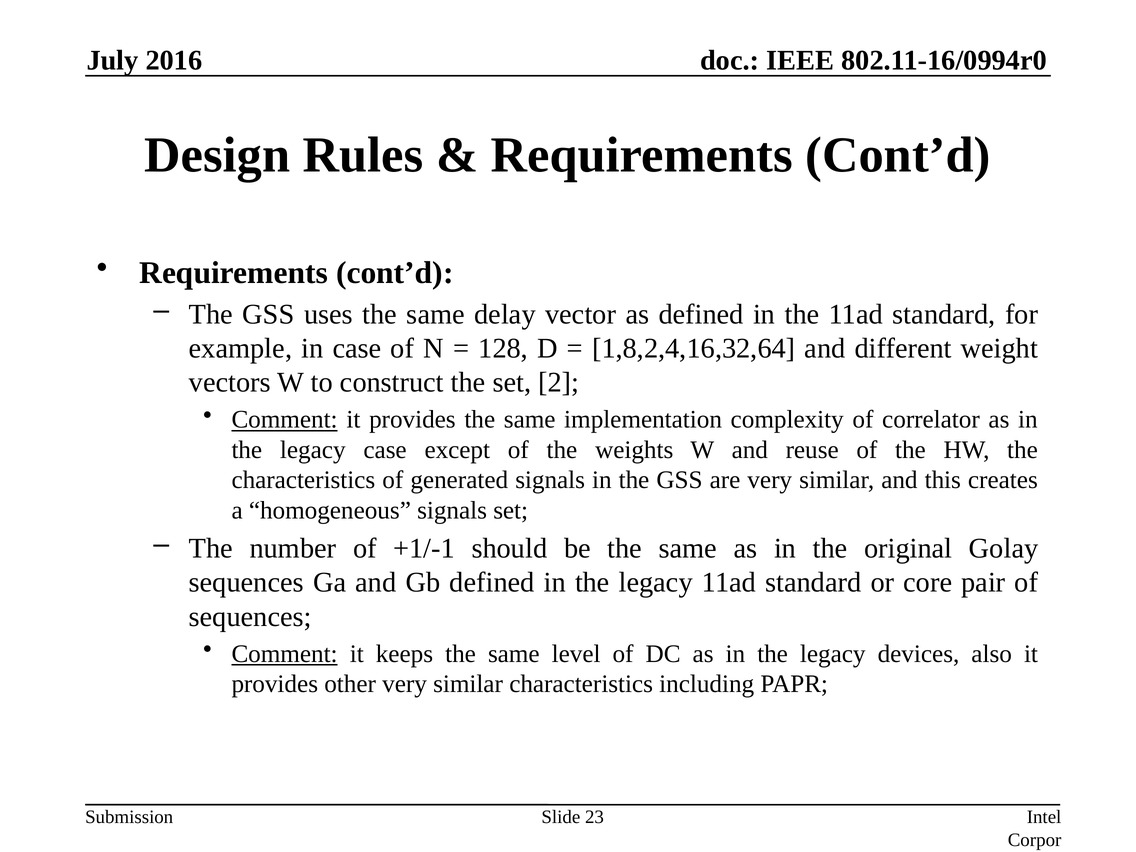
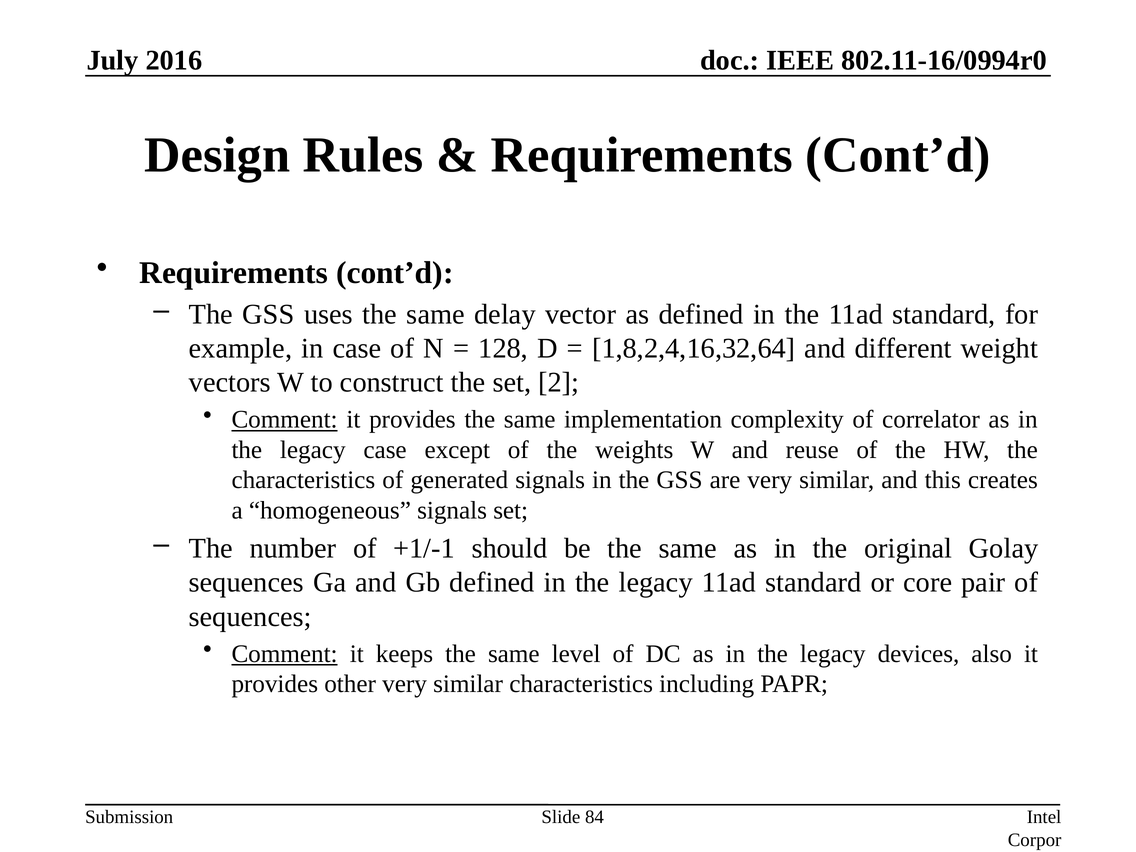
23: 23 -> 84 (594, 817)
